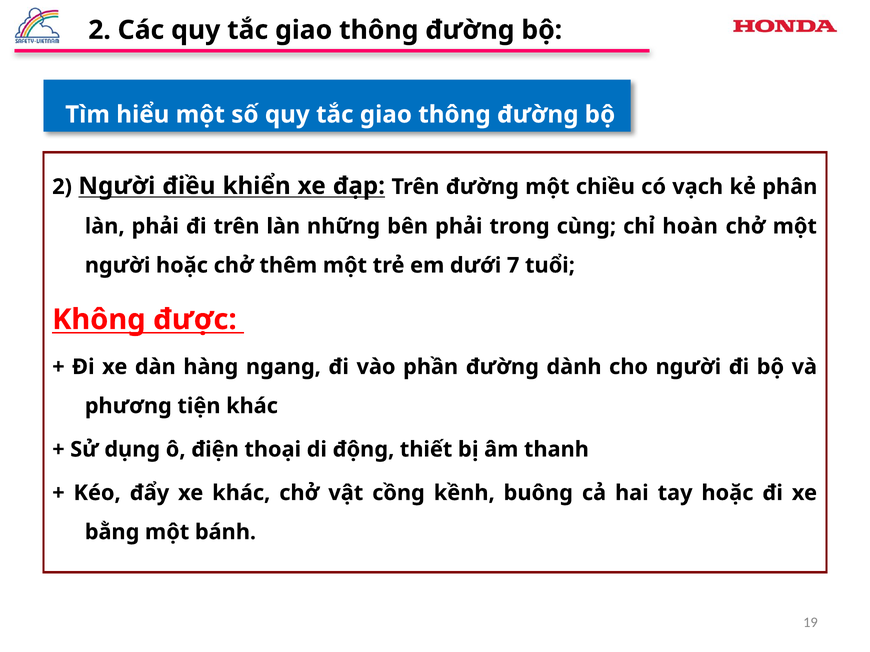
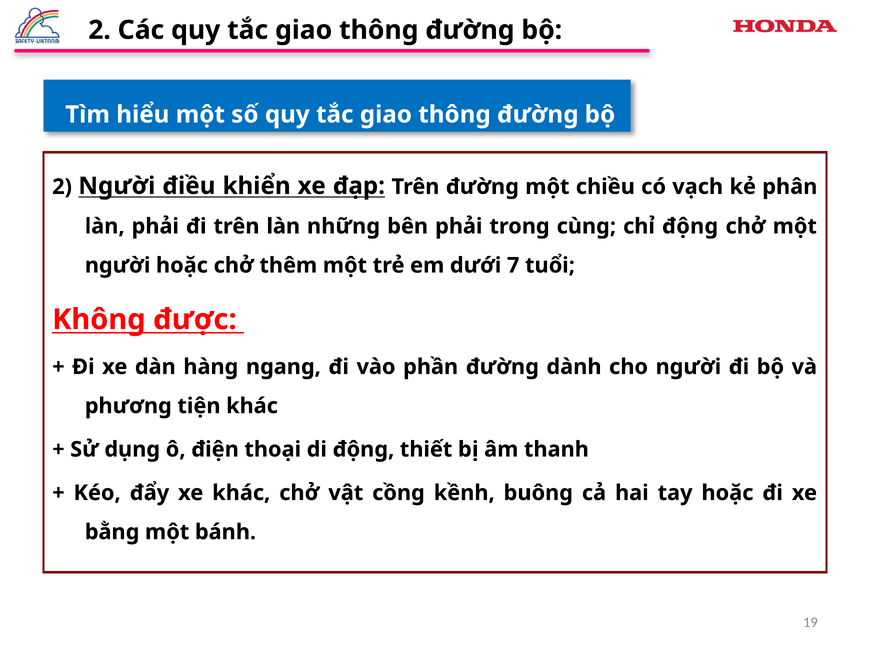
chỉ hoàn: hoàn -> động (690, 226)
